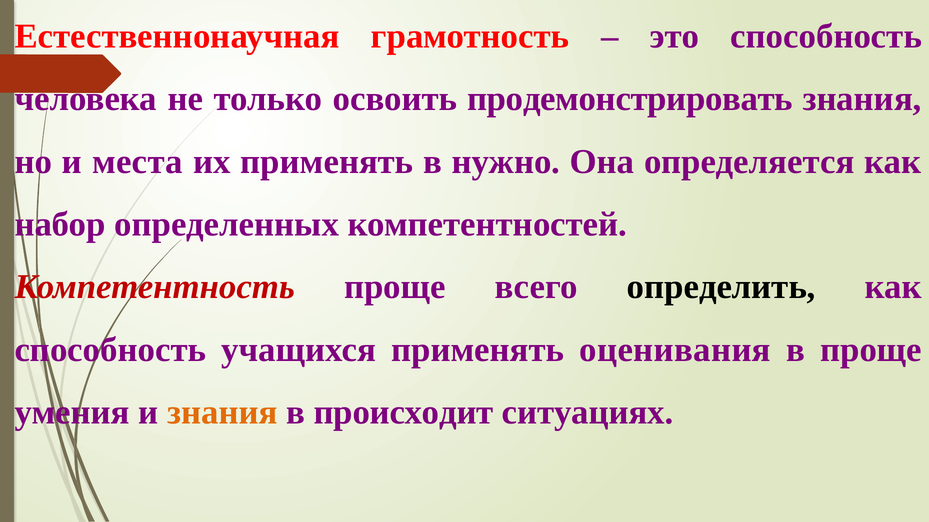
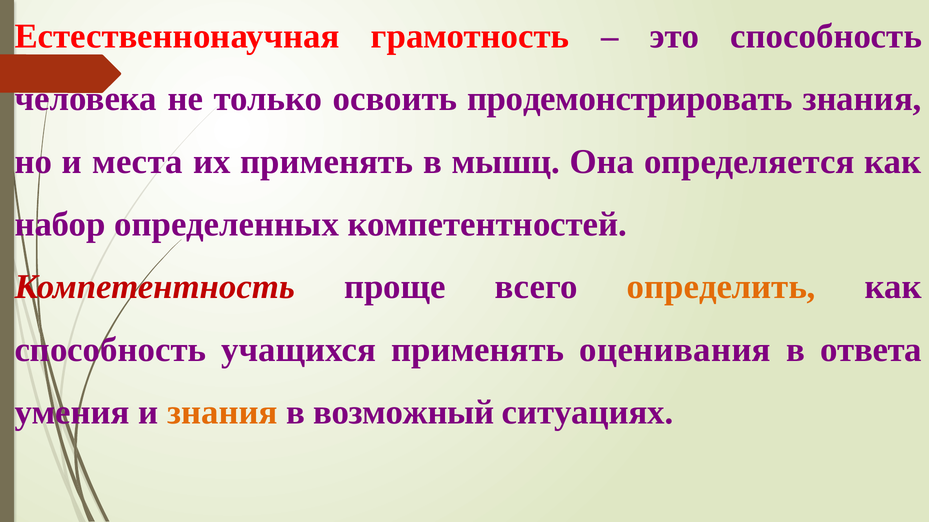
нужно: нужно -> мышц (506, 162)
определить colour: black -> orange (721, 287)
в проще: проще -> ответа (871, 350)
происходит: происходит -> возможный (404, 413)
